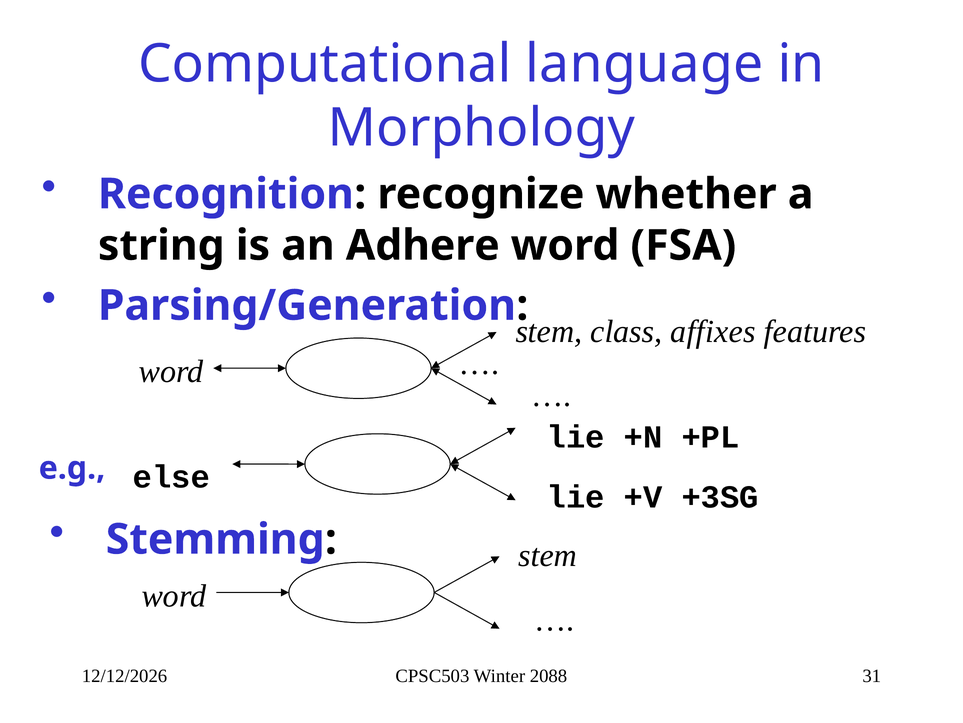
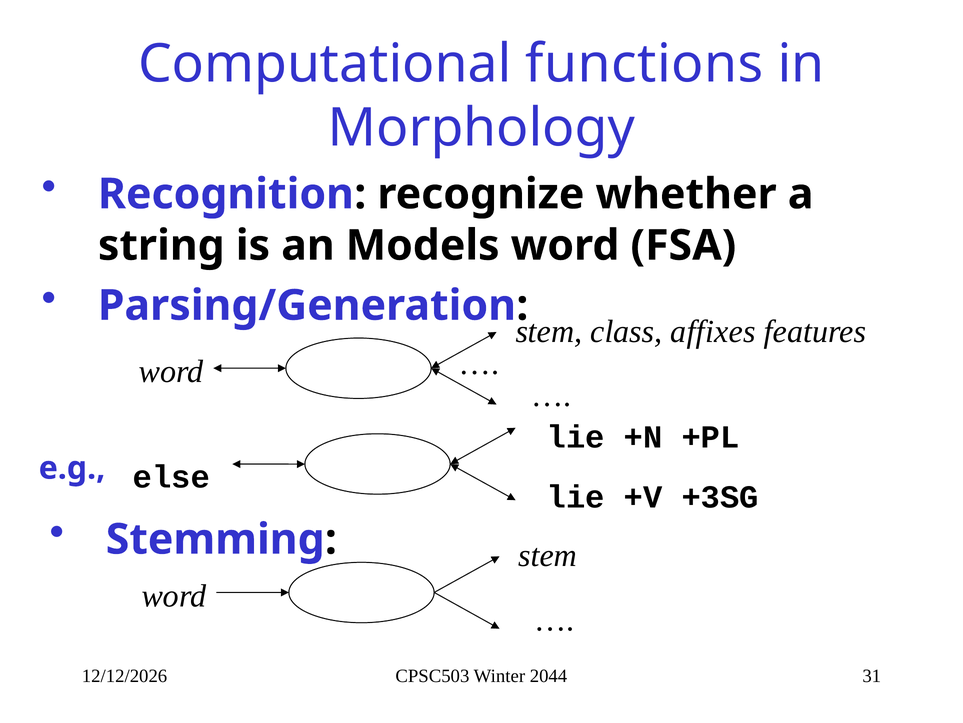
language: language -> functions (644, 64)
Adhere: Adhere -> Models (423, 245)
2088: 2088 -> 2044 (548, 675)
